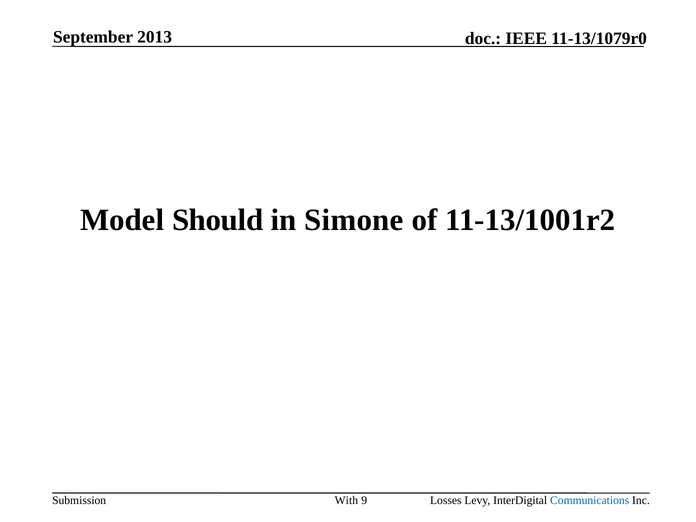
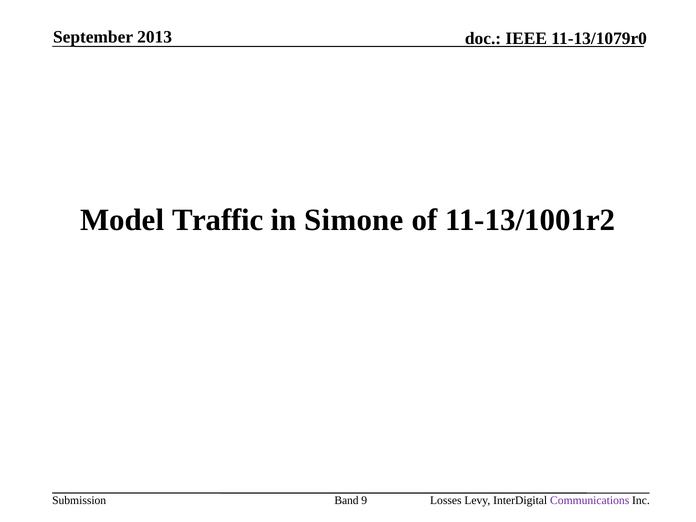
Should: Should -> Traffic (218, 220)
With: With -> Band (347, 501)
Communications colour: blue -> purple (590, 501)
